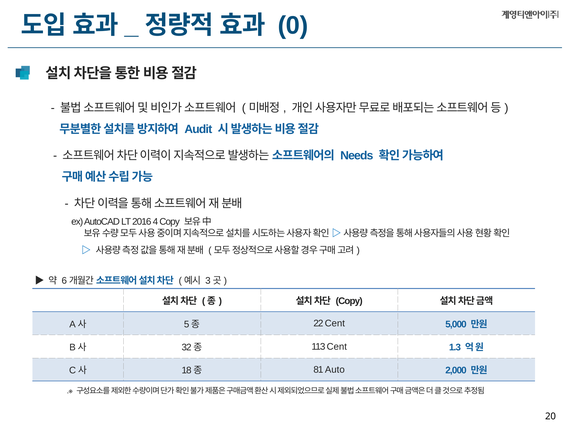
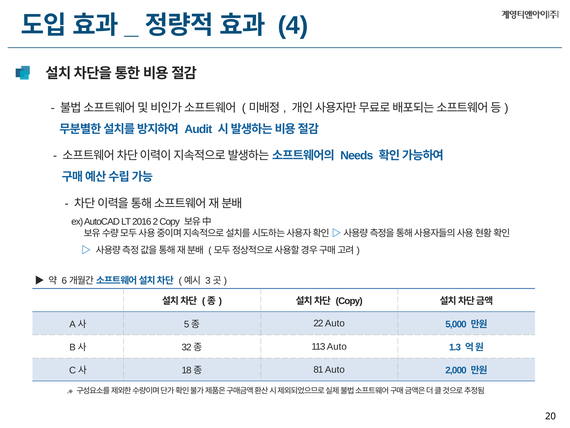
0: 0 -> 4 (293, 25)
4: 4 -> 2 (155, 222)
22 Cent: Cent -> Auto (335, 323)
113 Cent: Cent -> Auto (337, 346)
